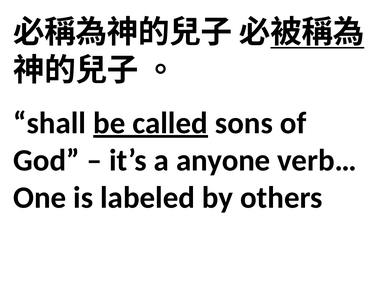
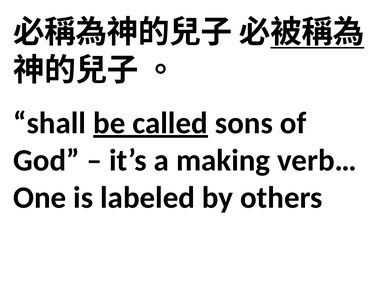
anyone: anyone -> making (223, 160)
